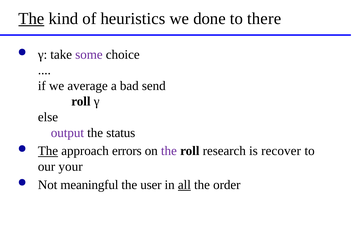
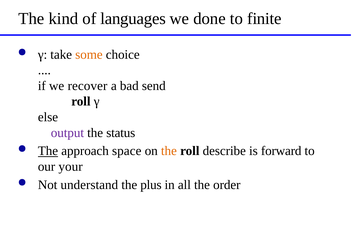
The underline: present -> none (31, 19)
heuristics: heuristics -> languages (133, 19)
there: there -> finite (264, 19)
some colour: purple -> orange (89, 55)
average: average -> recover (87, 86)
errors: errors -> space (127, 151)
the colour: purple -> orange (169, 151)
research: research -> describe (224, 151)
recover: recover -> forward (281, 151)
meaningful: meaningful -> understand (89, 185)
user: user -> plus (151, 185)
all underline: present -> none (184, 185)
